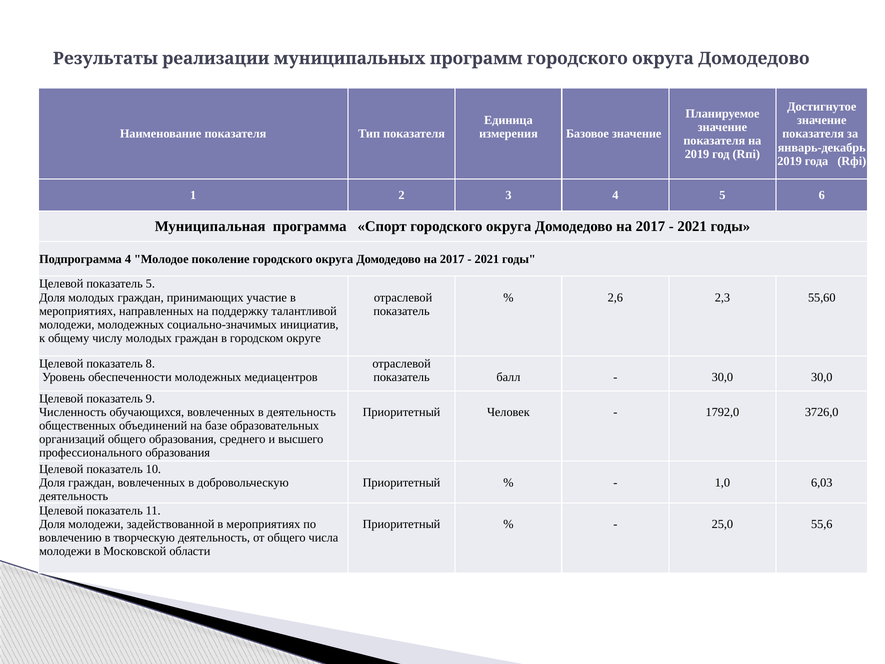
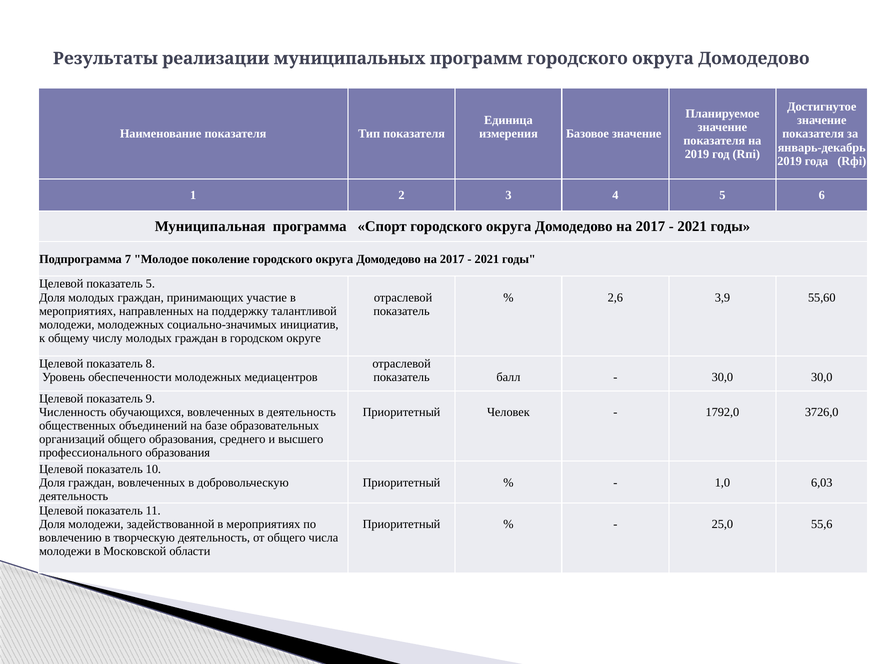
Подпрограмма 4: 4 -> 7 (128, 259)
2,3: 2,3 -> 3,9 (722, 297)
